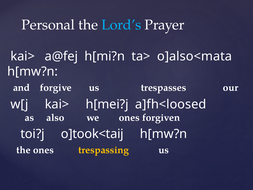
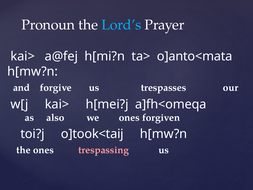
Personal: Personal -> Pronoun (48, 25)
o]also<mata: o]also<mata -> o]anto<mata (195, 56)
a]fh<loosed: a]fh<loosed -> a]fh<omeqa (171, 104)
trespassing colour: yellow -> pink (104, 150)
